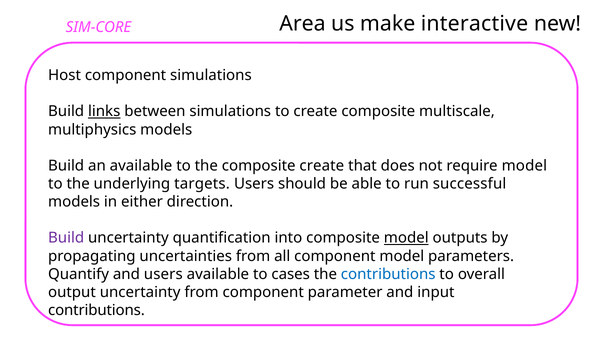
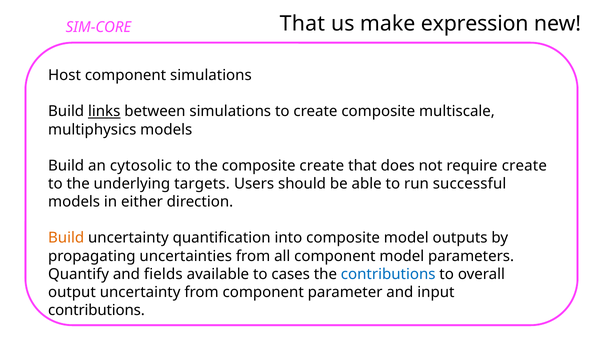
SIM-CORE Area: Area -> That (302, 24)
interactive: interactive -> expression (475, 24)
an available: available -> cytosolic (141, 166)
require model: model -> create (524, 166)
Build colour: purple -> orange (66, 238)
model underline: present -> none (406, 238)
and users: users -> fields (163, 274)
